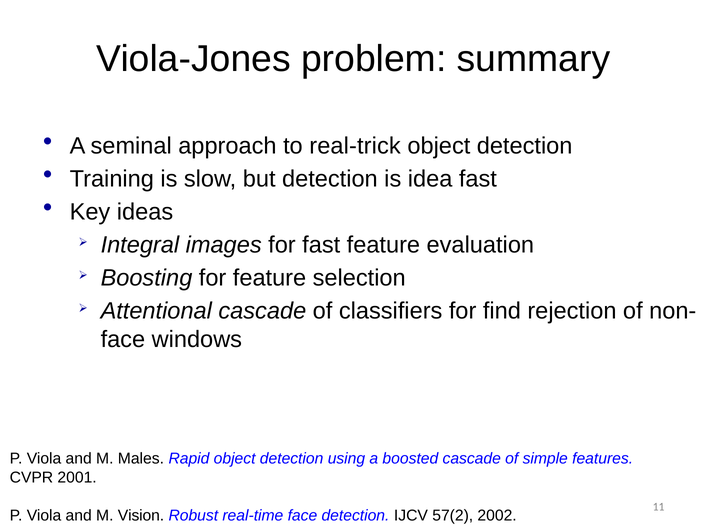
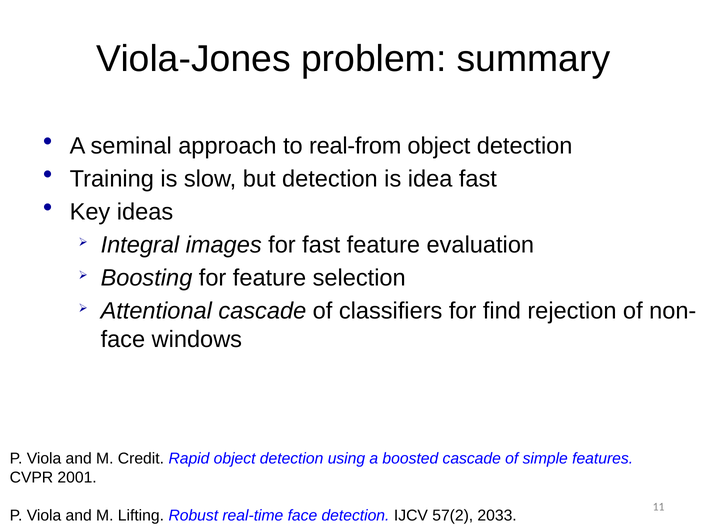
real-trick: real-trick -> real-from (355, 146)
Males: Males -> Credit (141, 458)
Vision: Vision -> Lifting (141, 515)
2002: 2002 -> 2033 (497, 515)
